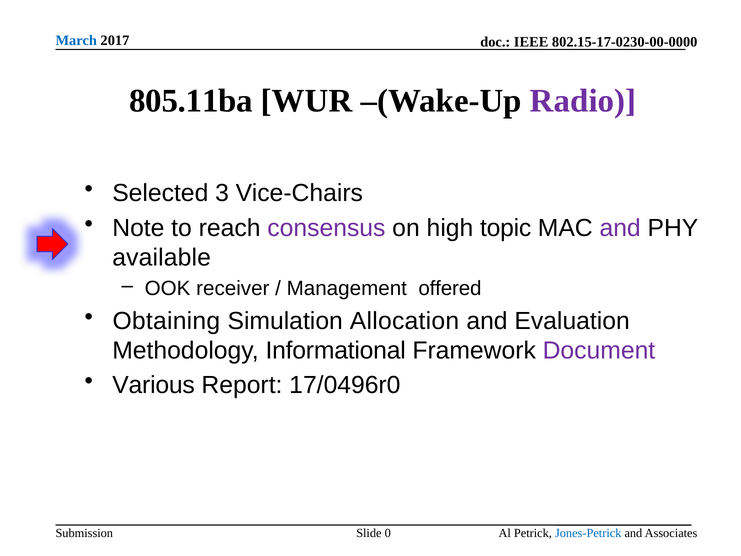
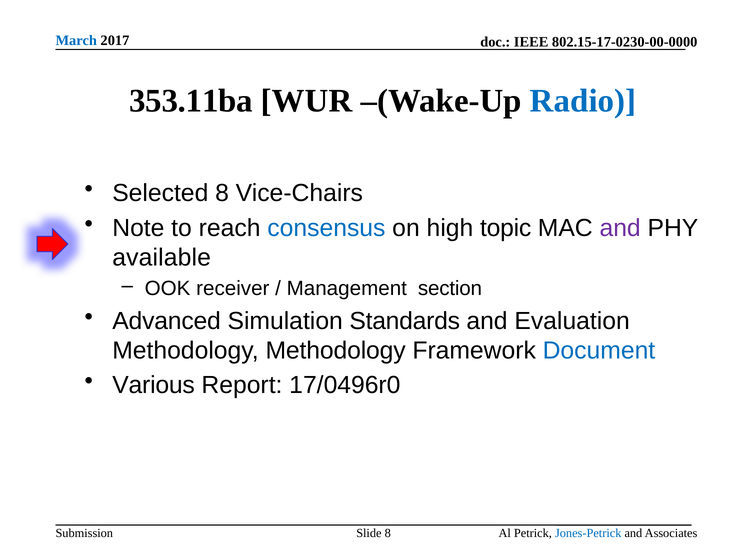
805.11ba: 805.11ba -> 353.11ba (191, 101)
Radio colour: purple -> blue (583, 101)
Selected 3: 3 -> 8 (222, 193)
consensus colour: purple -> blue (326, 228)
offered: offered -> section (450, 288)
Obtaining: Obtaining -> Advanced (167, 321)
Allocation: Allocation -> Standards (405, 321)
Methodology Informational: Informational -> Methodology (336, 350)
Document colour: purple -> blue (599, 350)
Slide 0: 0 -> 8 (388, 533)
